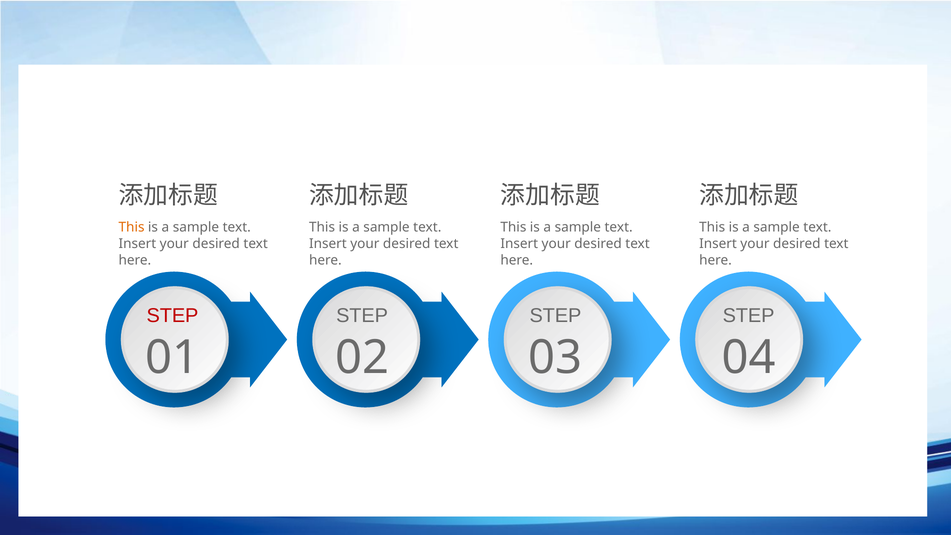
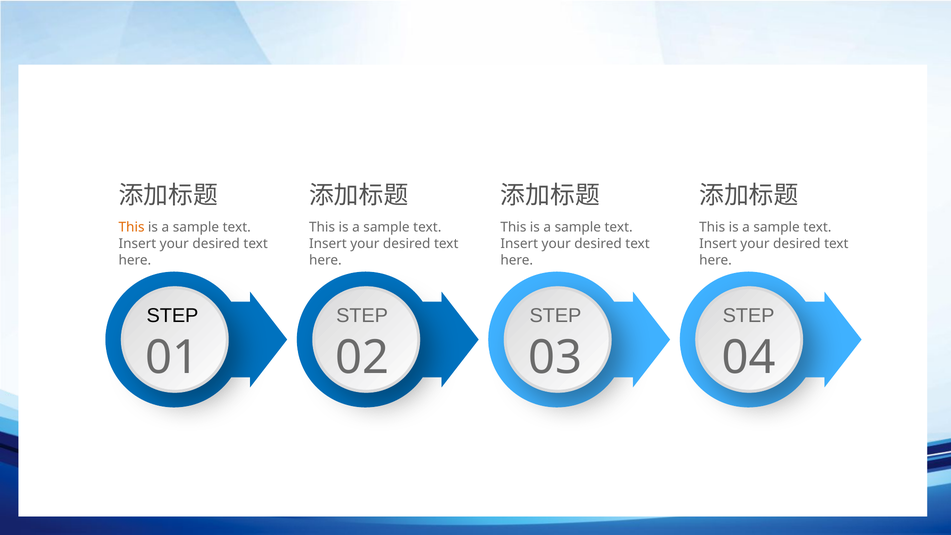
STEP colour: red -> black (172, 316)
